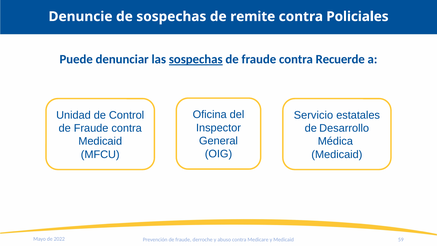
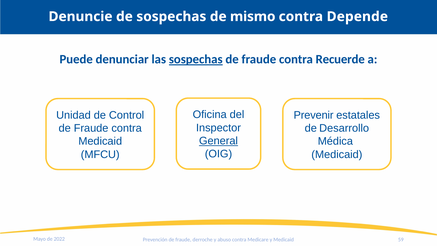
remite: remite -> mismo (253, 17)
Policiales: Policiales -> Depende (357, 17)
Servicio: Servicio -> Prevenir (314, 115)
General underline: none -> present (218, 141)
